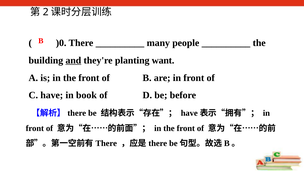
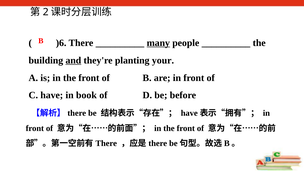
)0: )0 -> )6 (61, 43)
many underline: none -> present (158, 43)
want: want -> your (163, 60)
